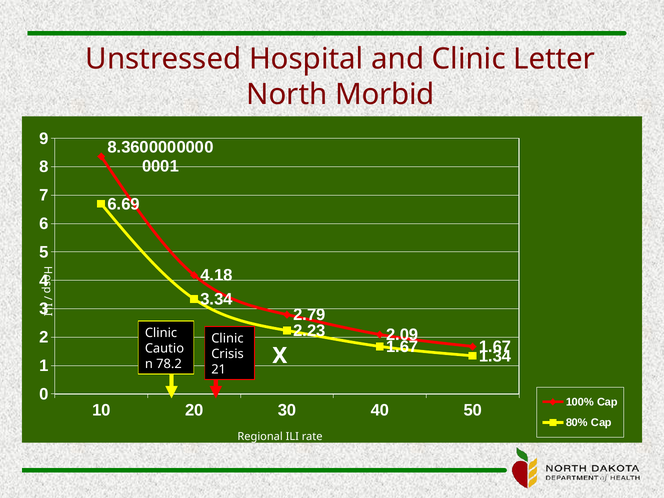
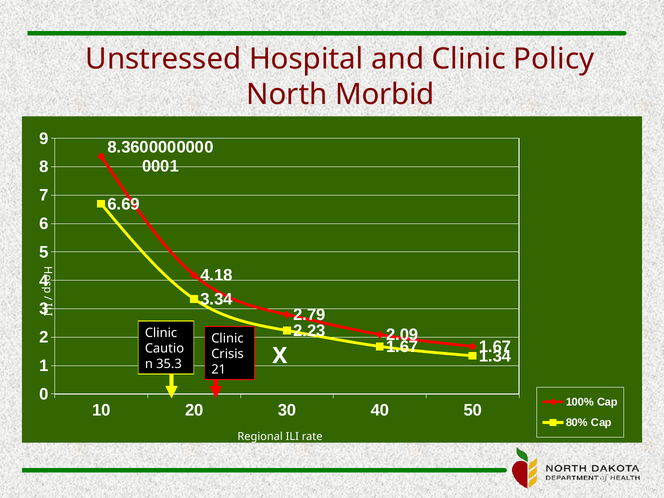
Letter: Letter -> Policy (554, 59)
78.2: 78.2 -> 35.3 (169, 364)
